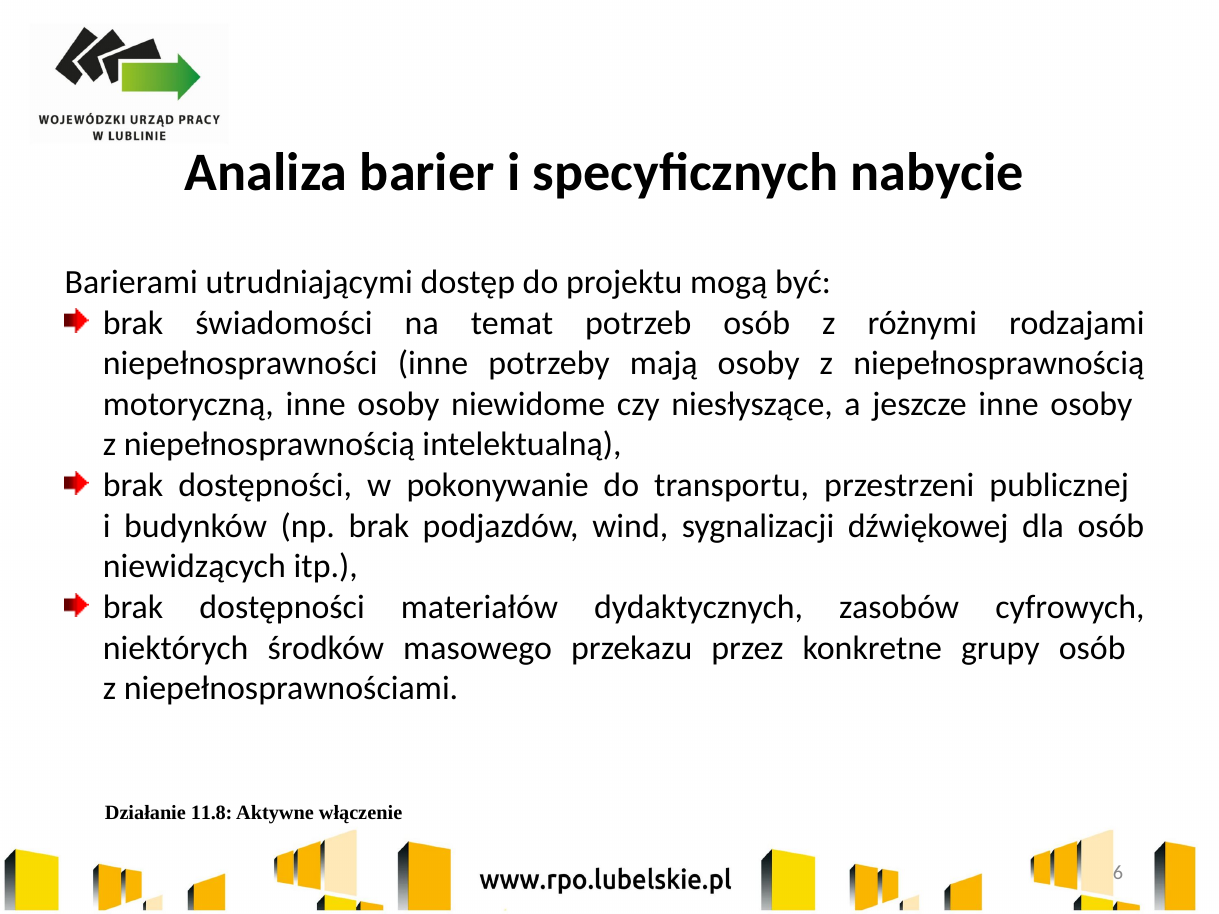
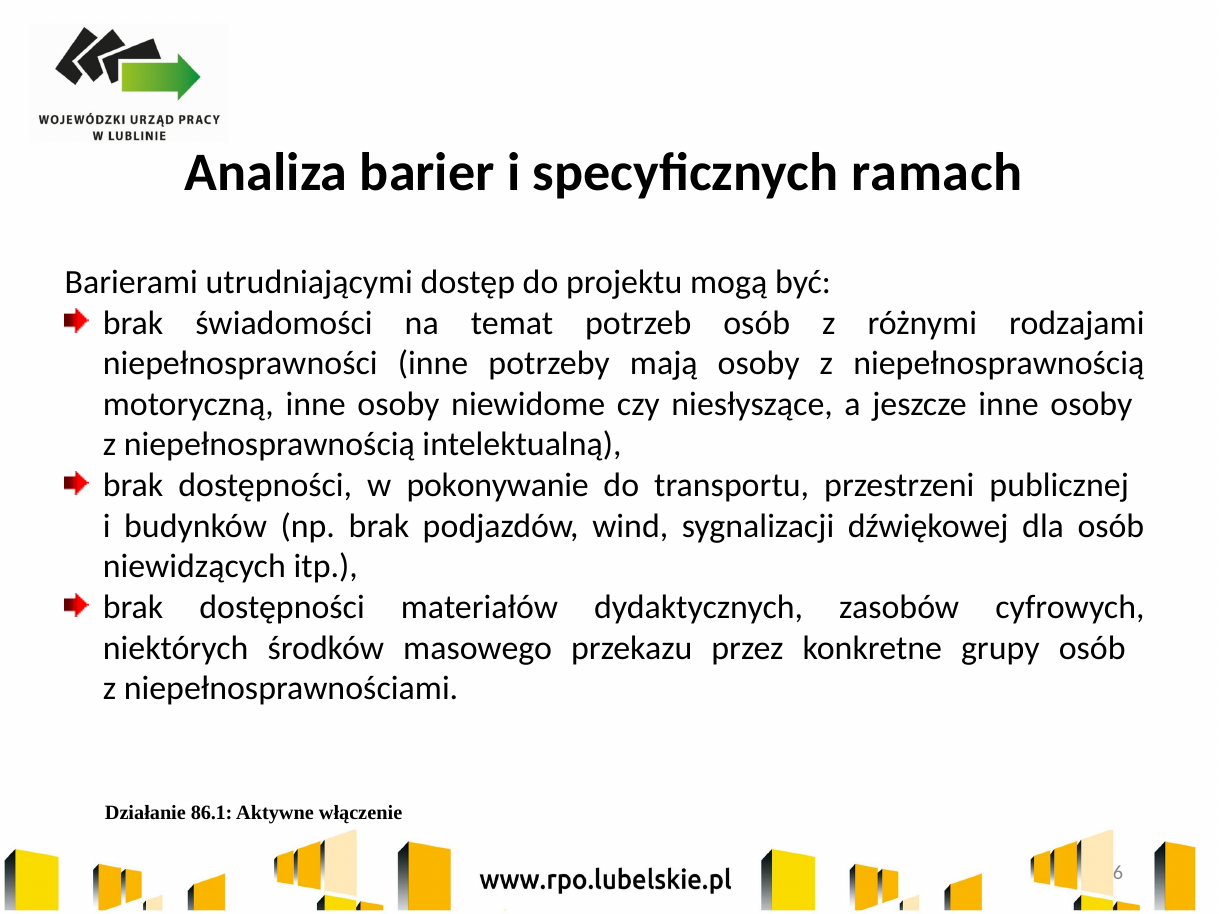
nabycie: nabycie -> ramach (937, 173)
11.8: 11.8 -> 86.1 (212, 813)
